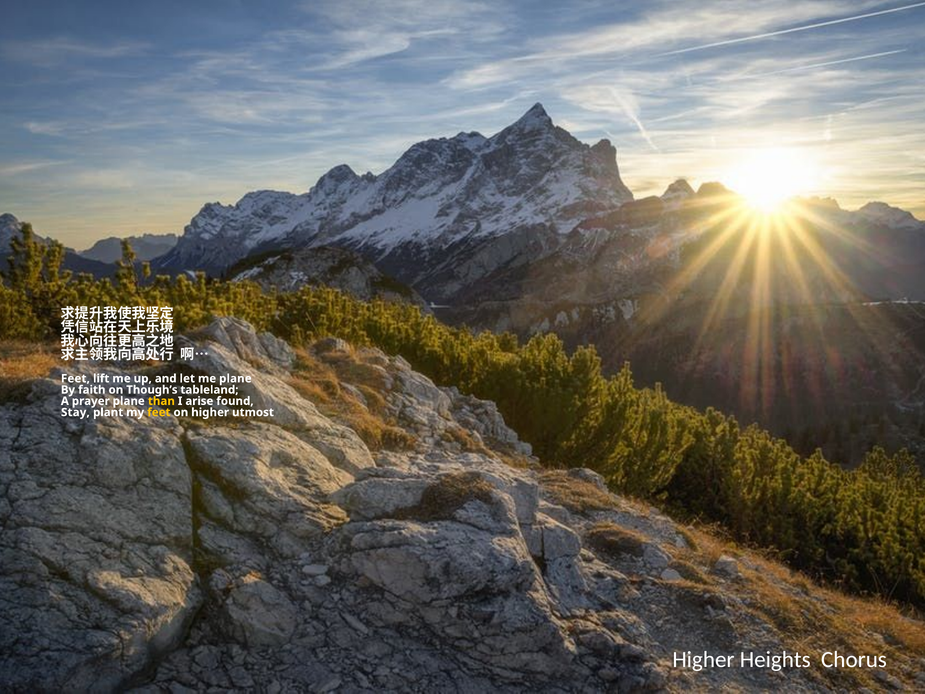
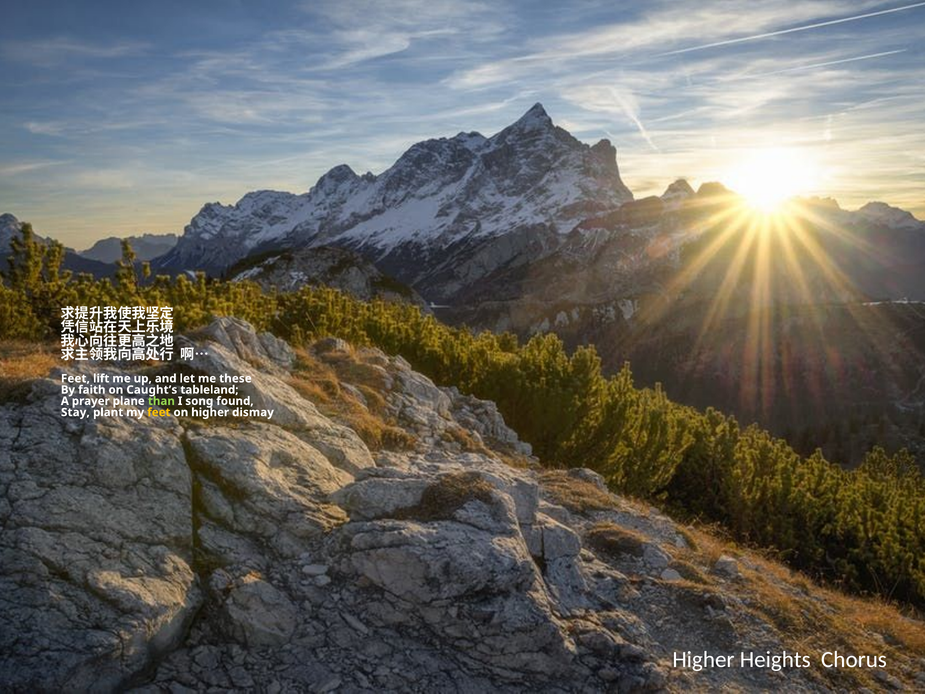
me plane: plane -> these (235, 378)
Though’s: Though’s -> Caught’s (152, 390)
than colour: yellow -> light green (161, 401)
arise: arise -> song (199, 401)
utmost: utmost -> dismay (253, 412)
